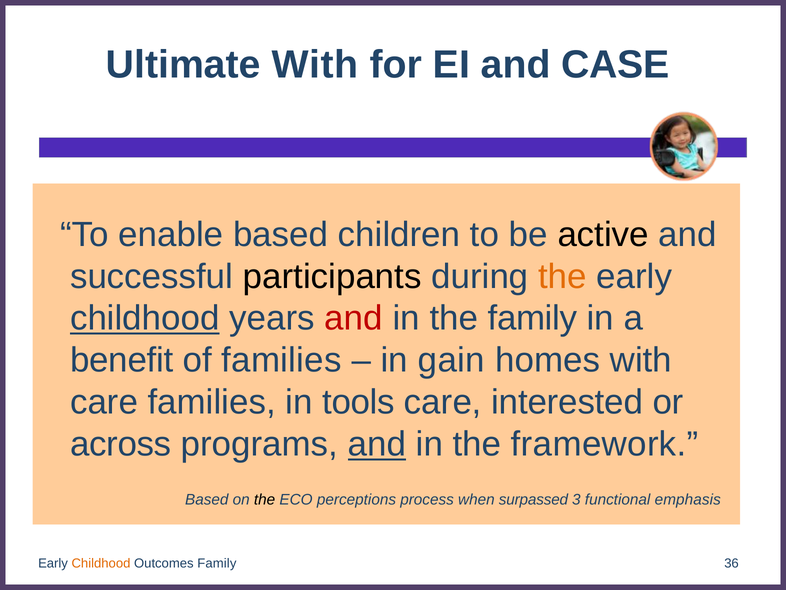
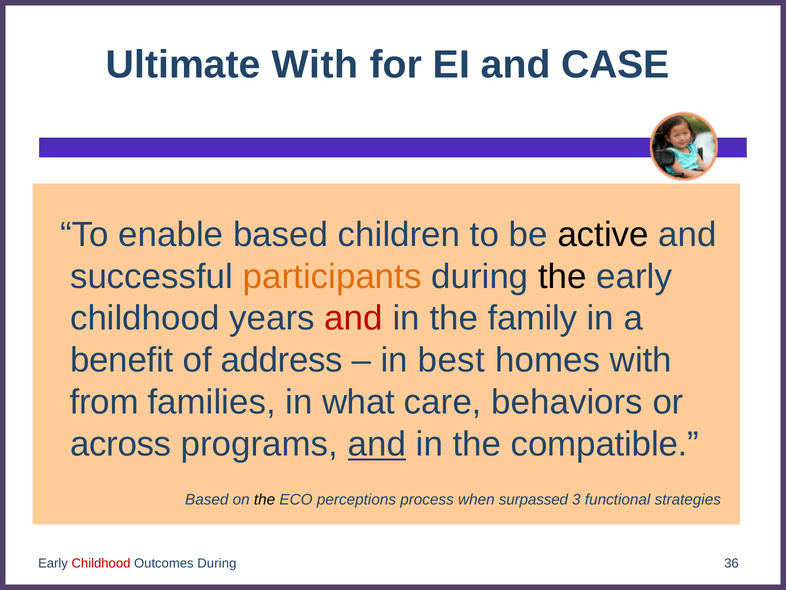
participants colour: black -> orange (332, 276)
the colour: orange -> black (562, 276)
childhood underline: present -> none (145, 318)
of families: families -> address (282, 360)
gain: gain -> best (451, 360)
care: care -> from (104, 402)
tools: tools -> what (358, 402)
interested: interested -> behaviors (567, 402)
framework: framework -> compatible (605, 444)
emphasis: emphasis -> strategies (688, 499)
Childhood colour: orange -> red (101, 563)
Outcomes Family: Family -> During (217, 563)
